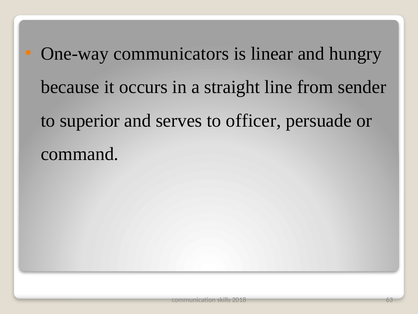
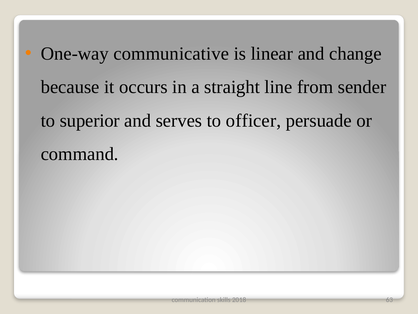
communicators: communicators -> communicative (171, 54)
hungry: hungry -> change (355, 54)
